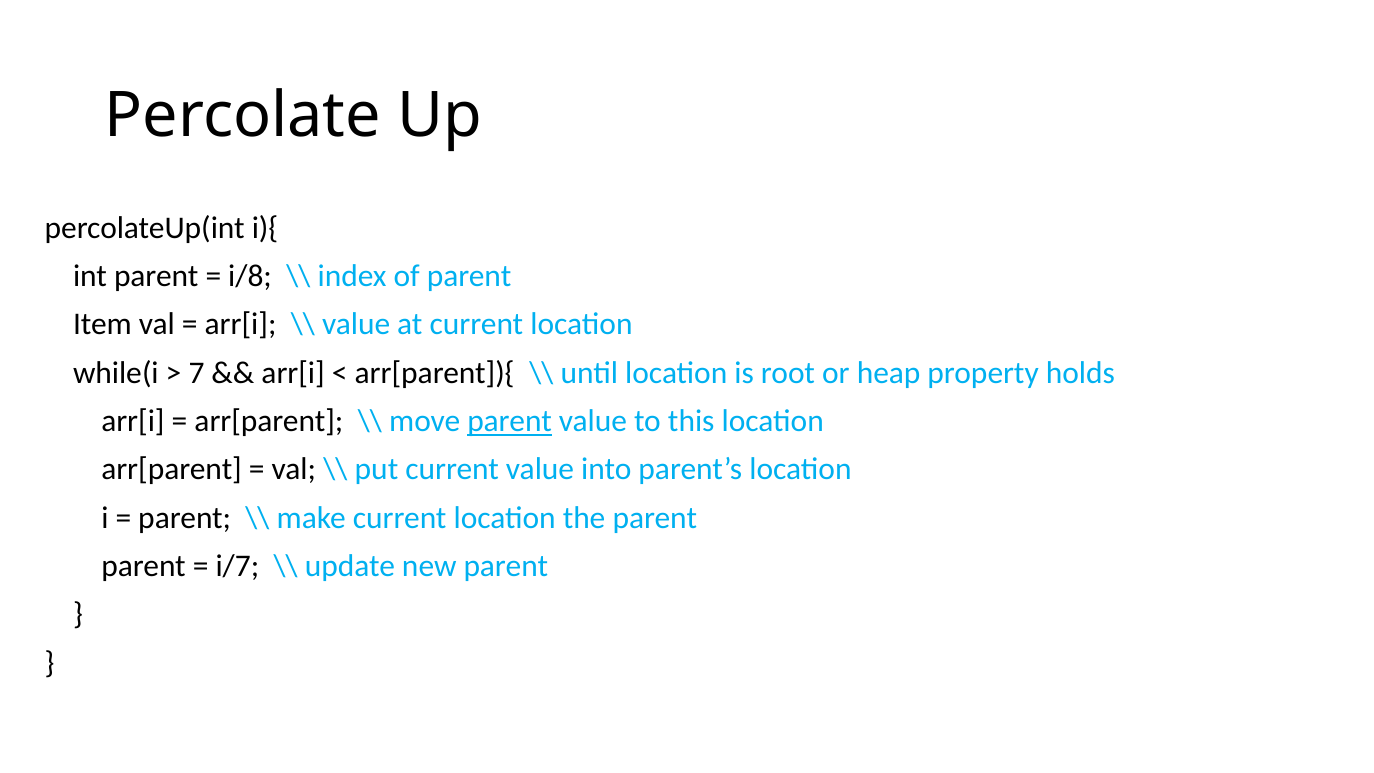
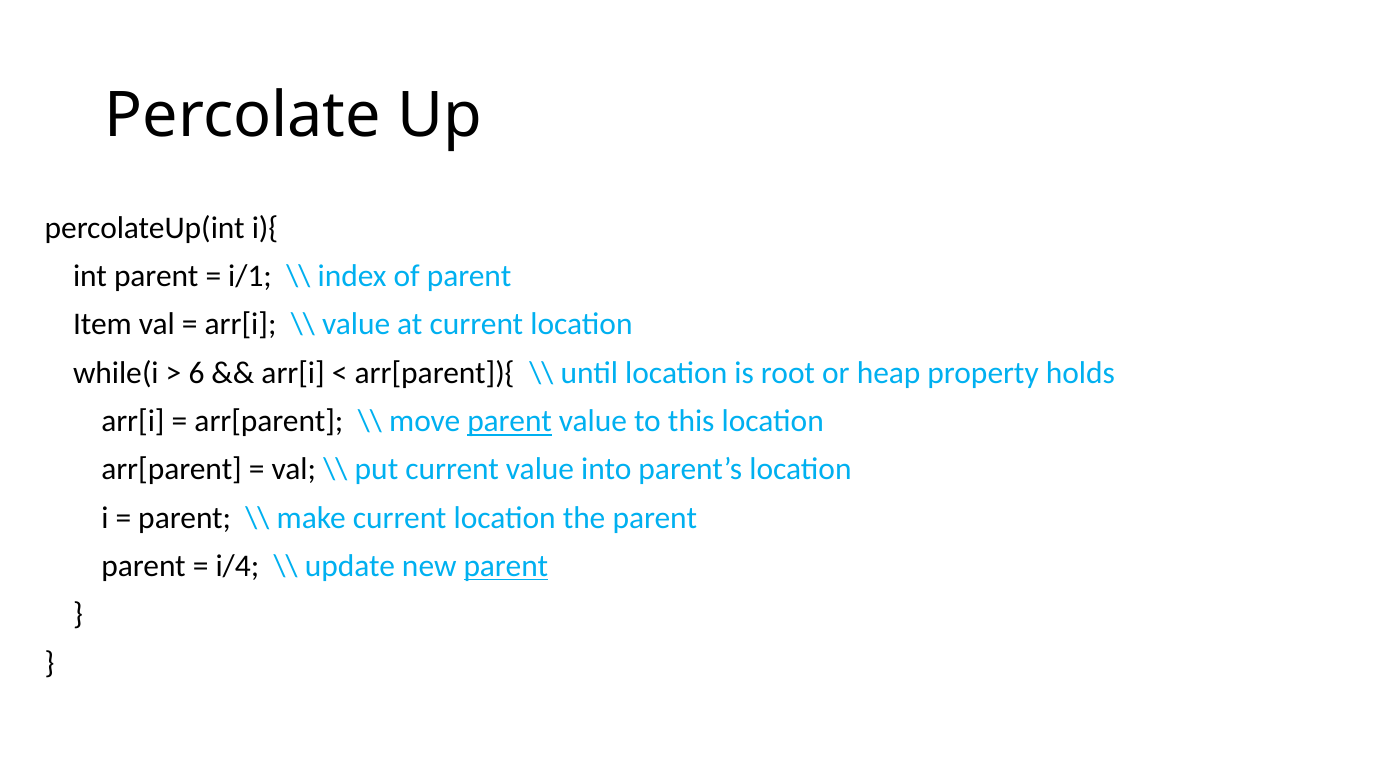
i/8: i/8 -> i/1 (250, 276)
7: 7 -> 6 (196, 373)
i/7: i/7 -> i/4 (237, 566)
parent underline: none -> present (506, 566)
